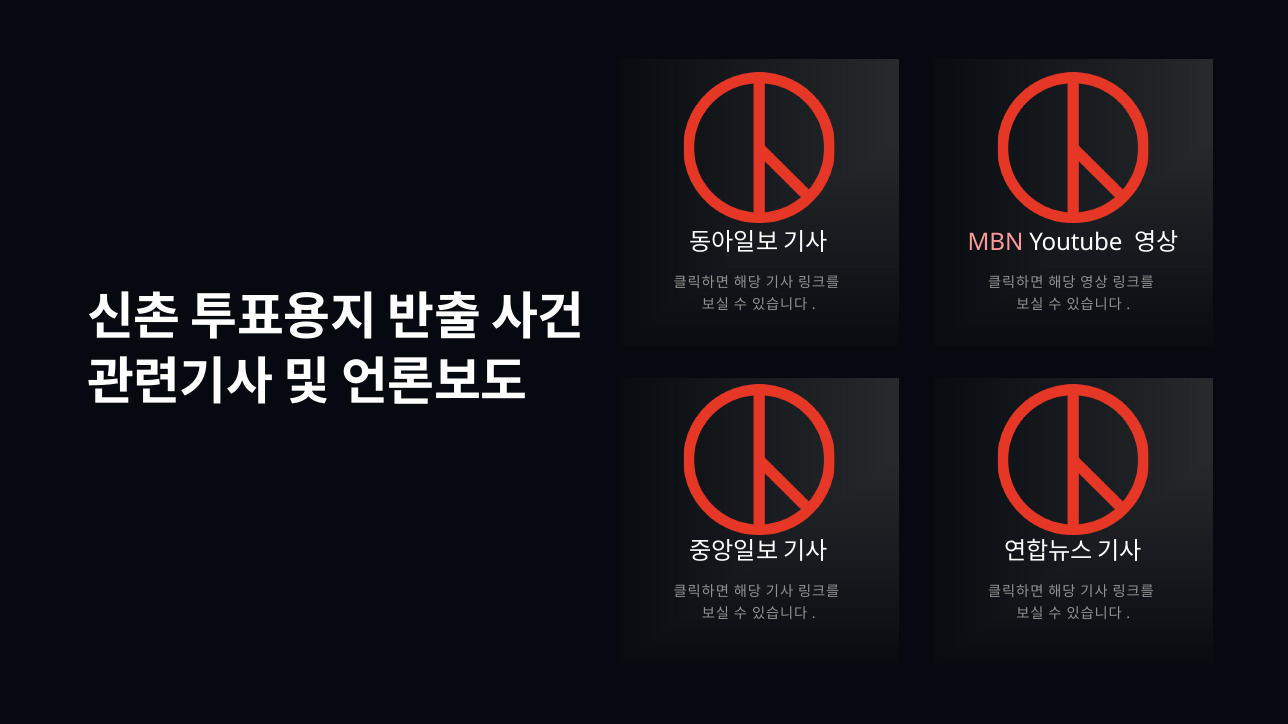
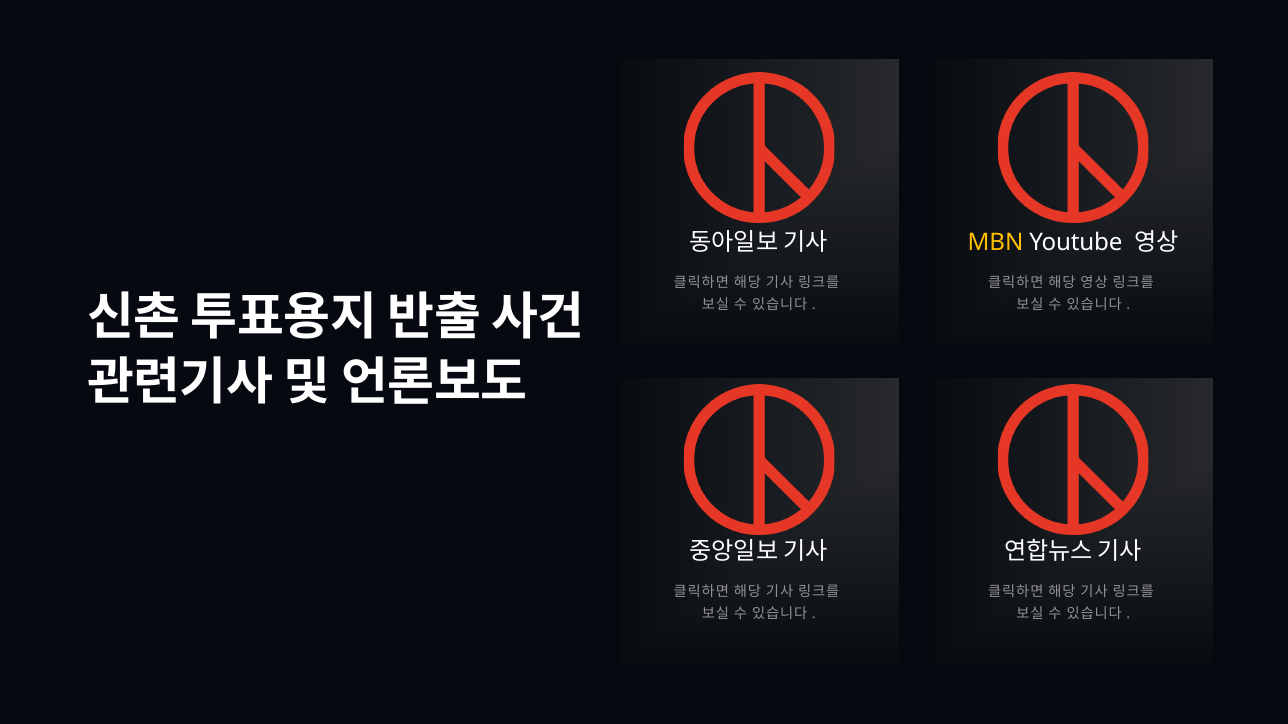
MBN colour: pink -> yellow (996, 243)
